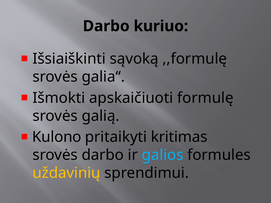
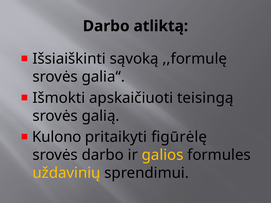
kuriuo: kuriuo -> atliktą (161, 26)
formulę: formulę -> teisingą (205, 98)
kritimas: kritimas -> figūrėlę (179, 137)
galios colour: light blue -> yellow (163, 155)
